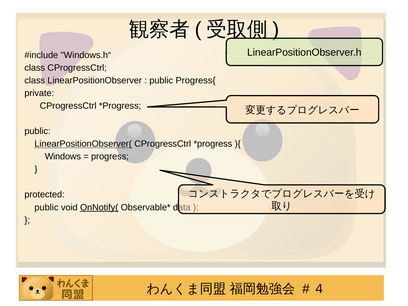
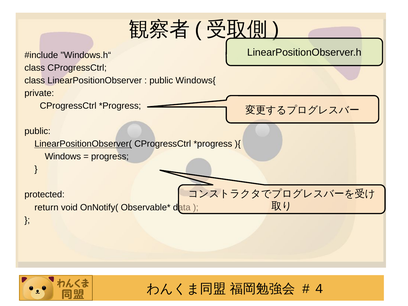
Progress{: Progress{ -> Windows{ (196, 80)
public: public -> return (46, 207)
OnNotify( underline: present -> none (99, 207)
